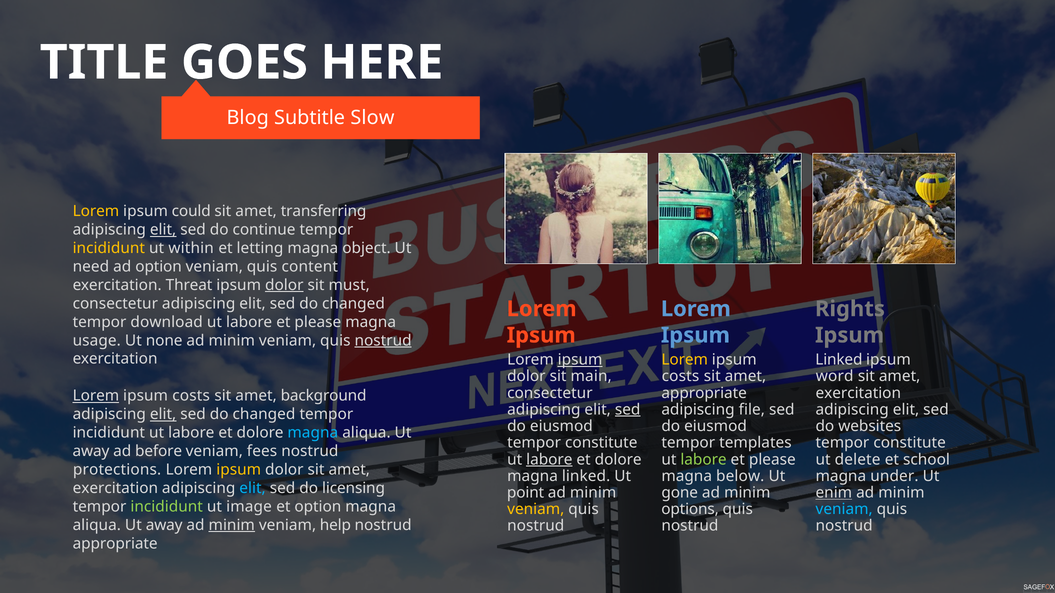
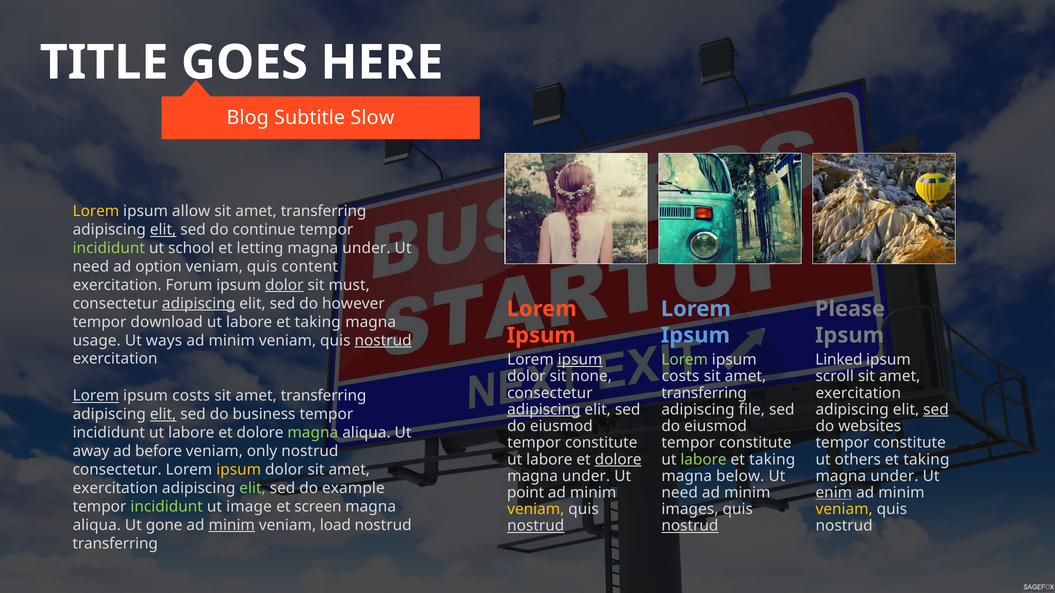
could: could -> allow (191, 211)
incididunt colour: yellow -> light green (109, 248)
within: within -> school (191, 248)
object: object -> under (366, 248)
Threat: Threat -> Forum (189, 285)
adipiscing underline: none -> present (199, 304)
changed: changed -> however (353, 304)
Rights: Rights -> Please (850, 309)
please: please -> taking (318, 322)
none: none -> ways (164, 341)
Lorem colour: yellow -> light green (685, 360)
main: main -> none (591, 377)
word: word -> scroll (835, 377)
appropriate: appropriate -> transferring (704, 393)
background: background -> transferring (324, 396)
adipiscing underline: none -> present (544, 410)
sed underline: present -> none (628, 410)
sed underline: none -> present (936, 410)
changed: changed -> business (264, 415)
magna colour: light blue -> light green (313, 433)
templates: templates -> constitute (755, 443)
fees: fees -> only (262, 452)
labore underline: present -> none (549, 460)
dolore underline: none -> present (618, 460)
please: please -> taking (772, 460)
delete: delete -> others (858, 460)
school: school -> taking (926, 460)
protections: protections -> consectetur (117, 470)
linked: linked -> under (586, 476)
elit colour: light blue -> light green (253, 488)
licensing: licensing -> example (353, 488)
gone: gone -> need (680, 493)
et option: option -> screen (318, 507)
options: options -> images (690, 510)
veniam colour: light blue -> yellow (844, 510)
away: away -> gone (164, 525)
help: help -> load (335, 525)
nostrud underline: none -> present (536, 526)
nostrud underline: none -> present (690, 526)
appropriate: appropriate -> transferring (115, 544)
